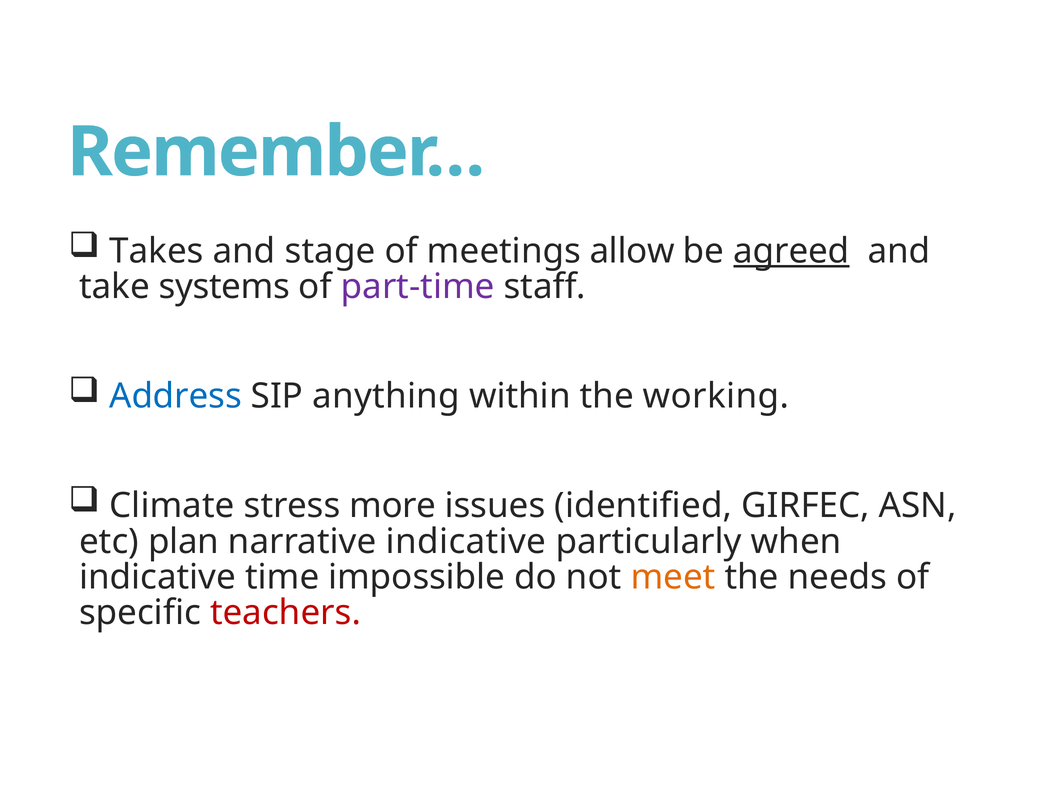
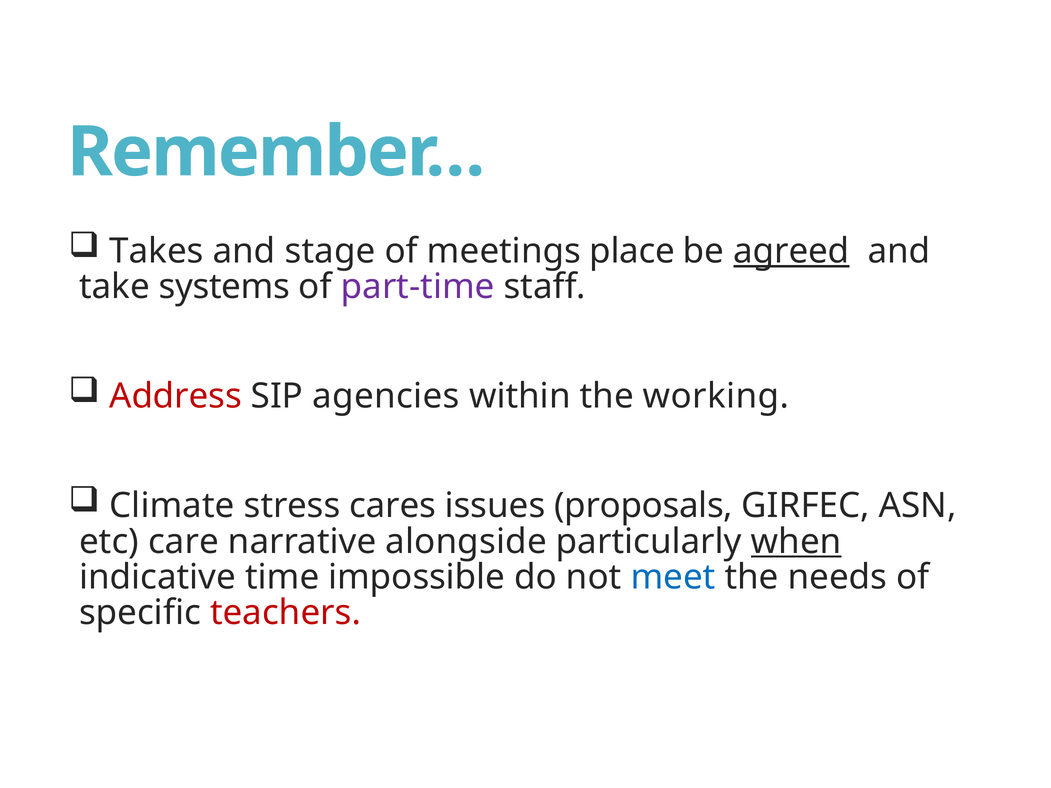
allow: allow -> place (632, 251)
Address colour: blue -> red (176, 396)
anything: anything -> agencies (386, 396)
more: more -> cares (393, 506)
identified: identified -> proposals (644, 506)
plan: plan -> care (183, 542)
narrative indicative: indicative -> alongside (466, 542)
when underline: none -> present (796, 542)
meet colour: orange -> blue (673, 577)
